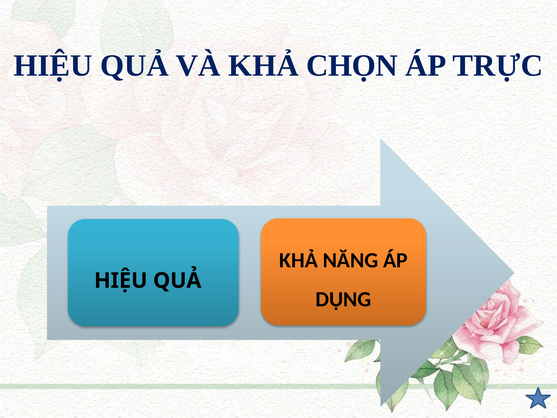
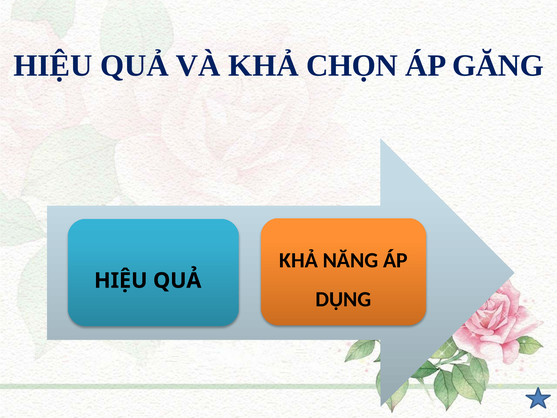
TRỰC: TRỰC -> GĂNG (498, 66)
